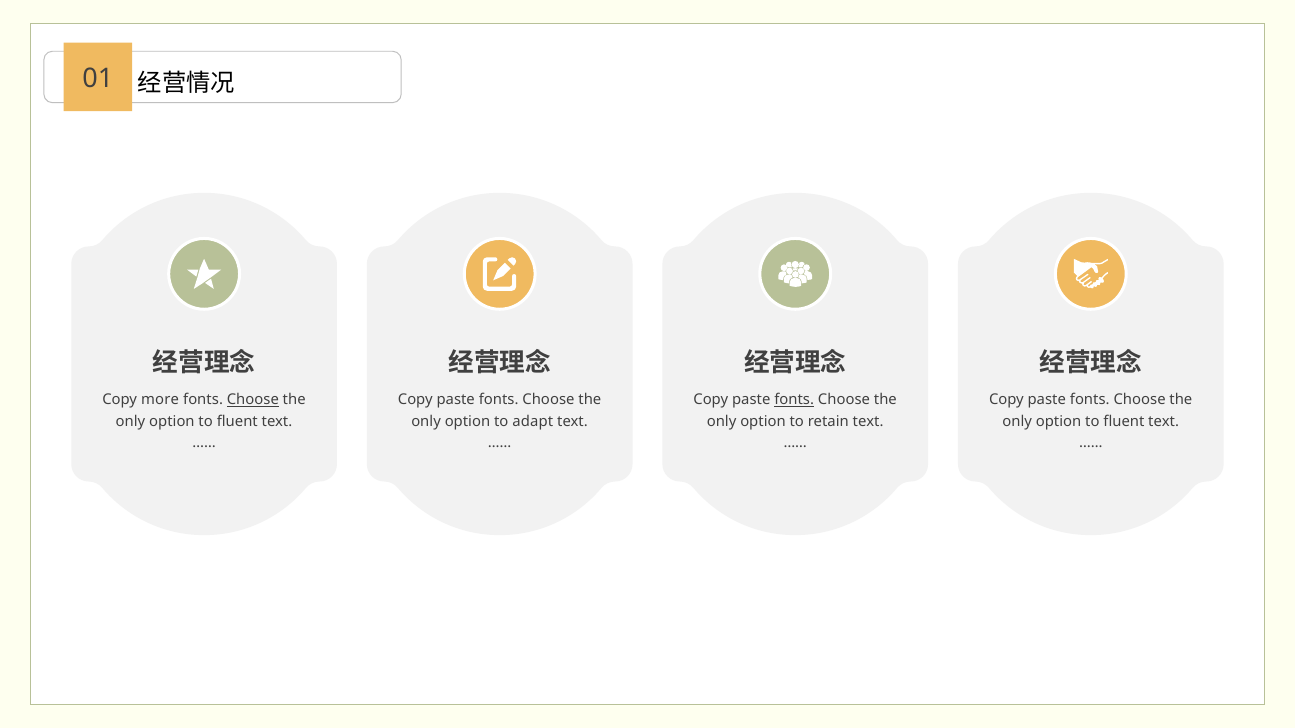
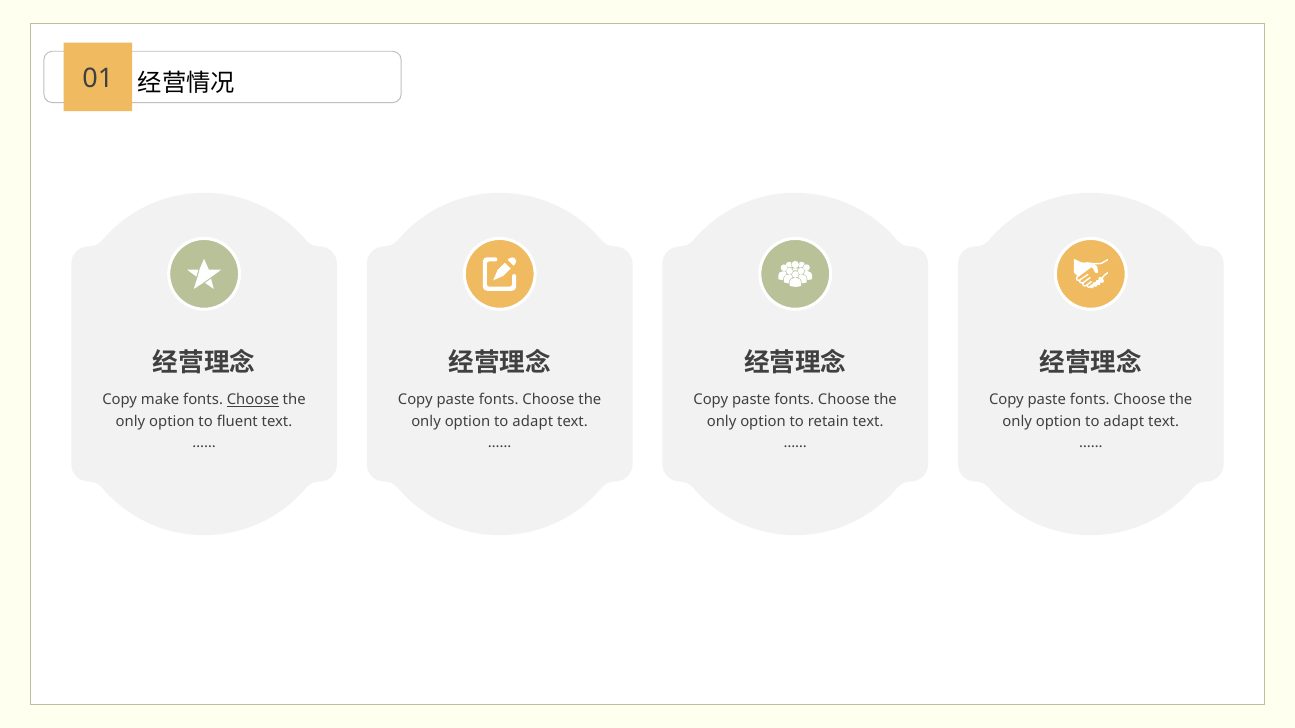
more: more -> make (160, 400)
fonts underline: present -> none (794, 400)
fluent: fluent -> adapt (1124, 422)
